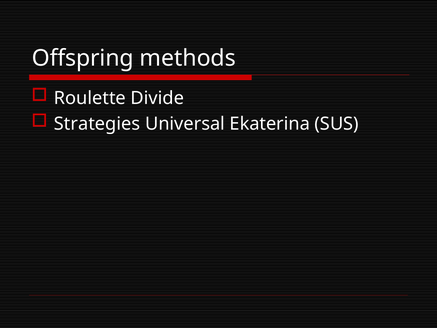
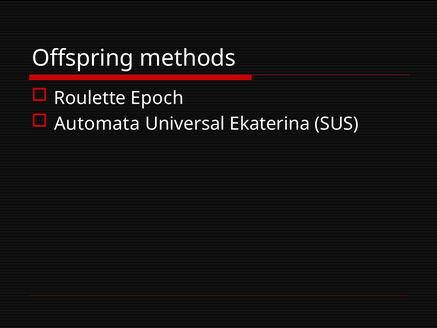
Divide: Divide -> Epoch (157, 98)
Strategies: Strategies -> Automata (97, 124)
